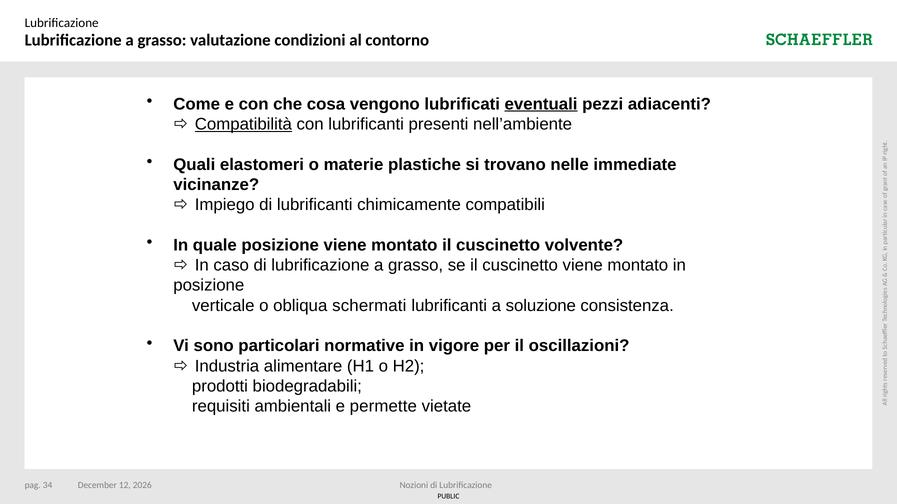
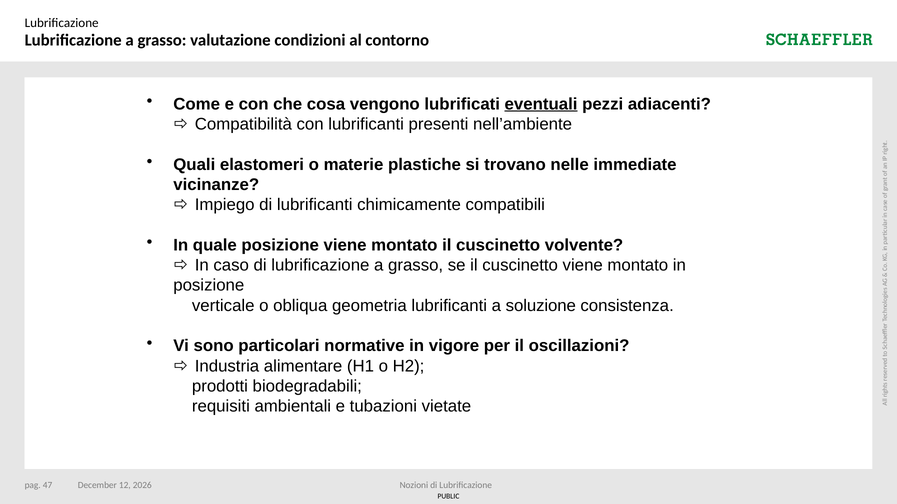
Compatibilità underline: present -> none (243, 124)
schermati: schermati -> geometria (369, 306)
permette: permette -> tubazioni (383, 407)
34: 34 -> 47 (48, 486)
